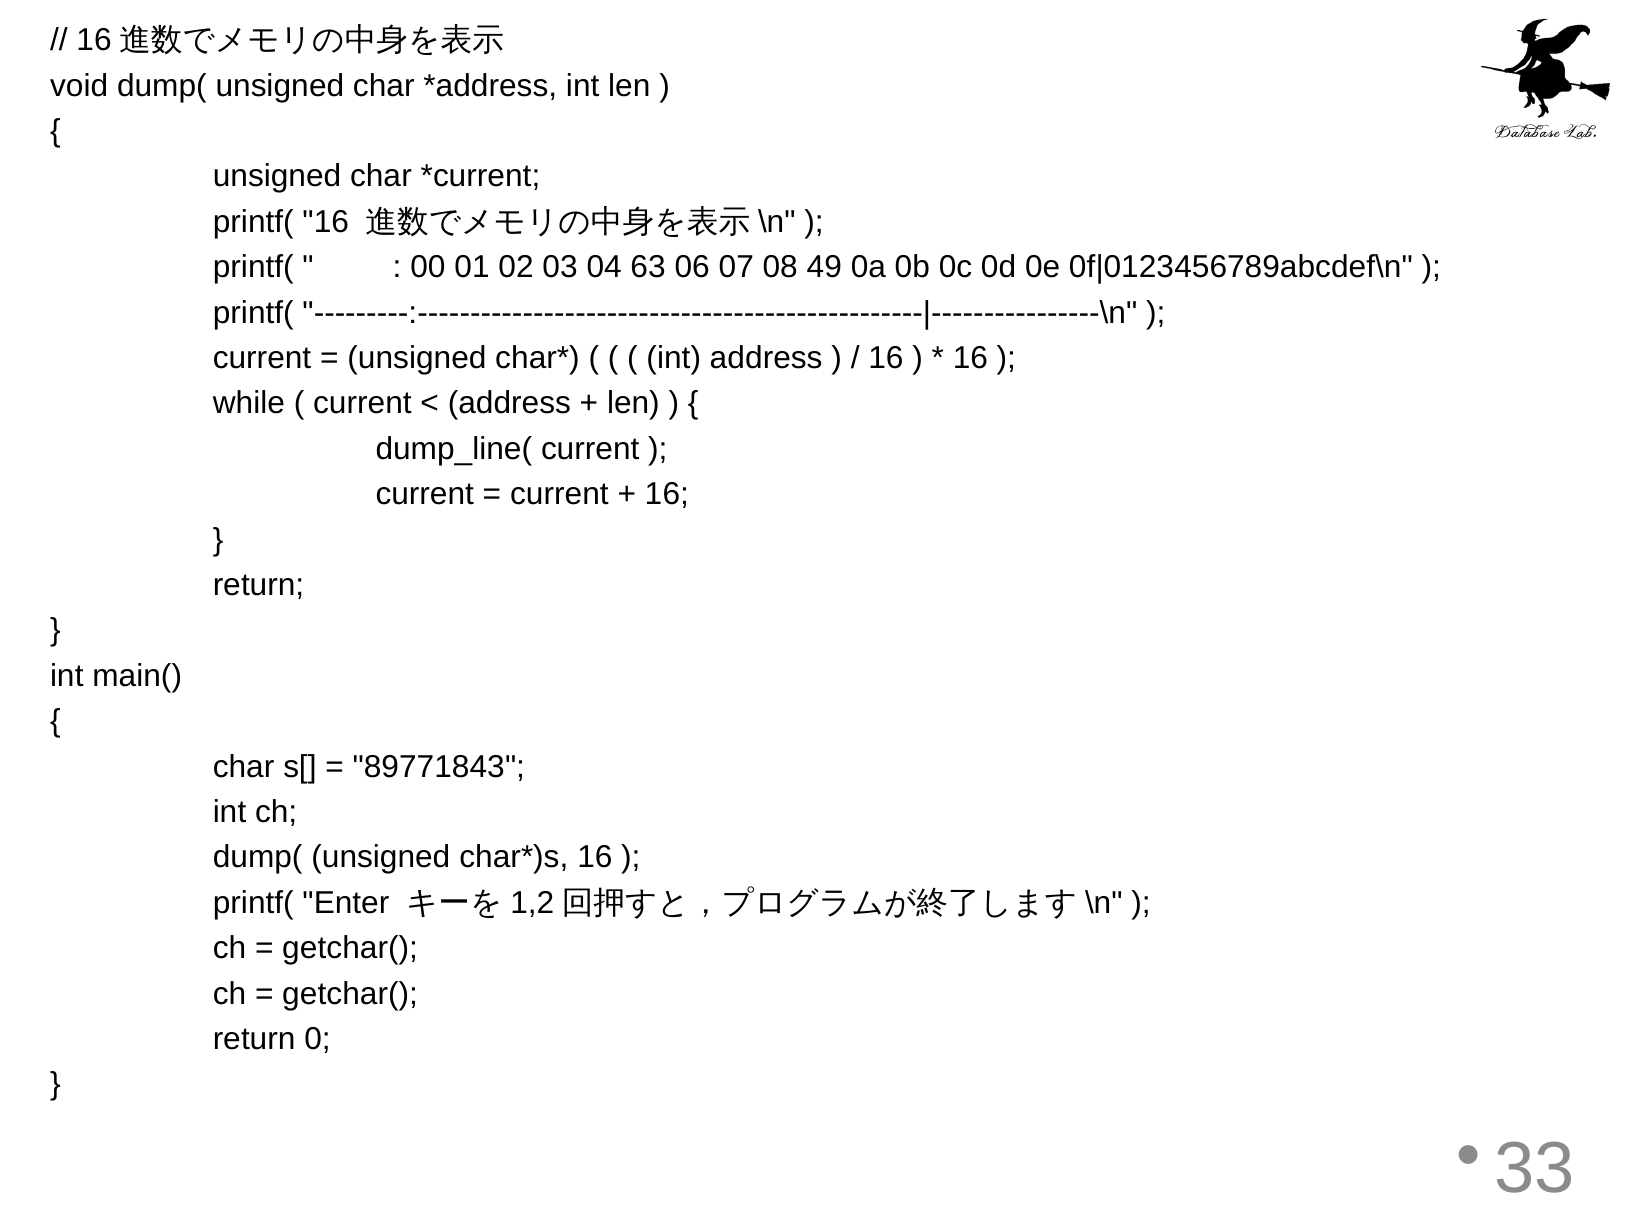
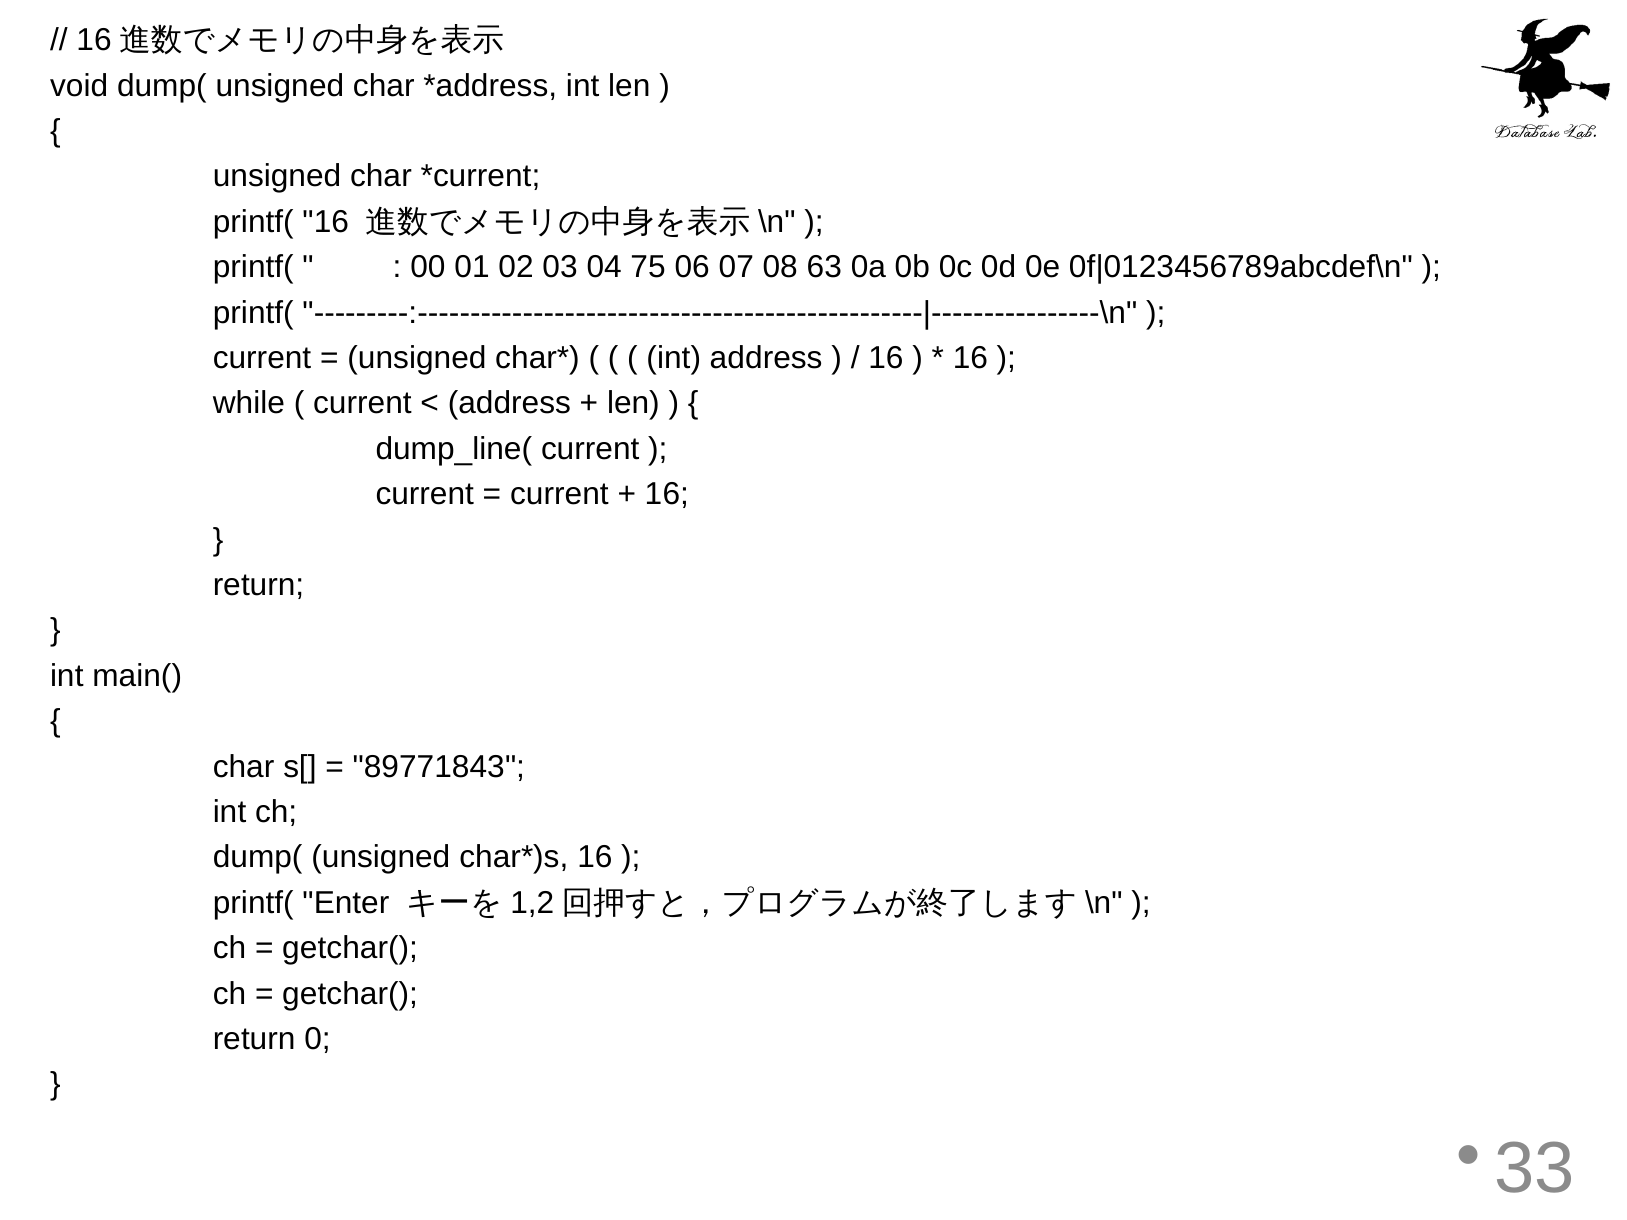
63: 63 -> 75 (648, 267)
49: 49 -> 63 (824, 267)
